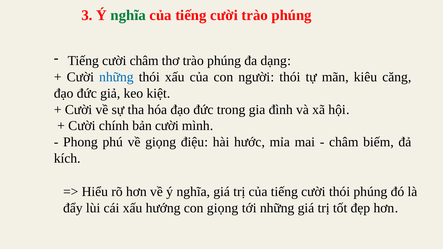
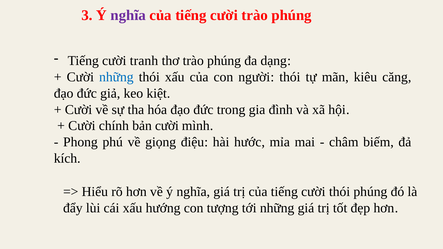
nghĩa colour: green -> purple (128, 15)
cười châm: châm -> tranh (144, 61)
con giọng: giọng -> tượng (223, 208)
